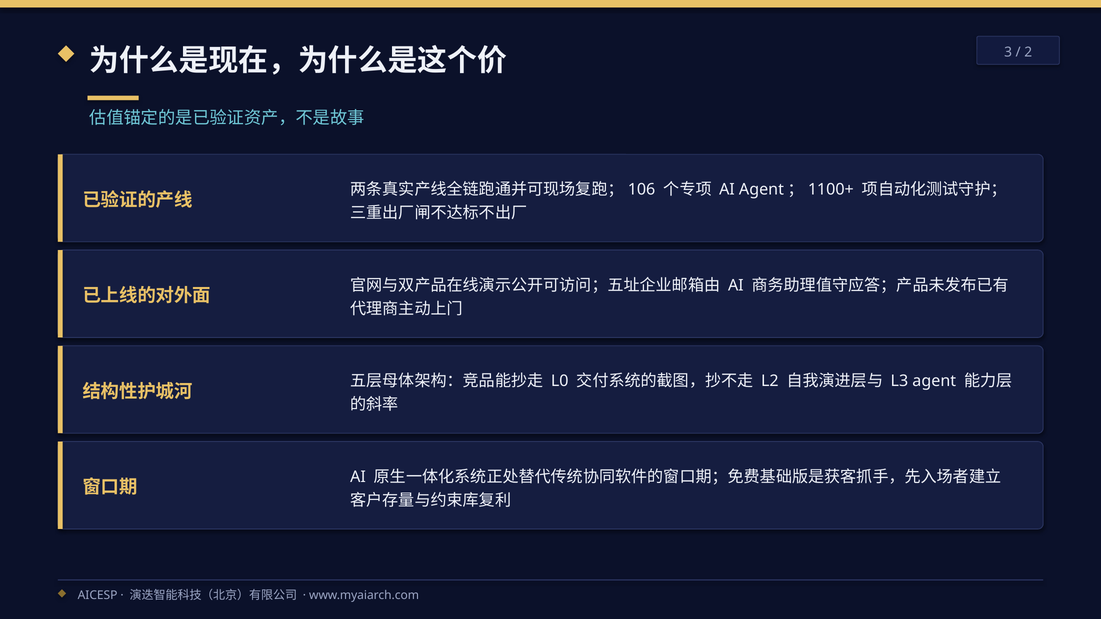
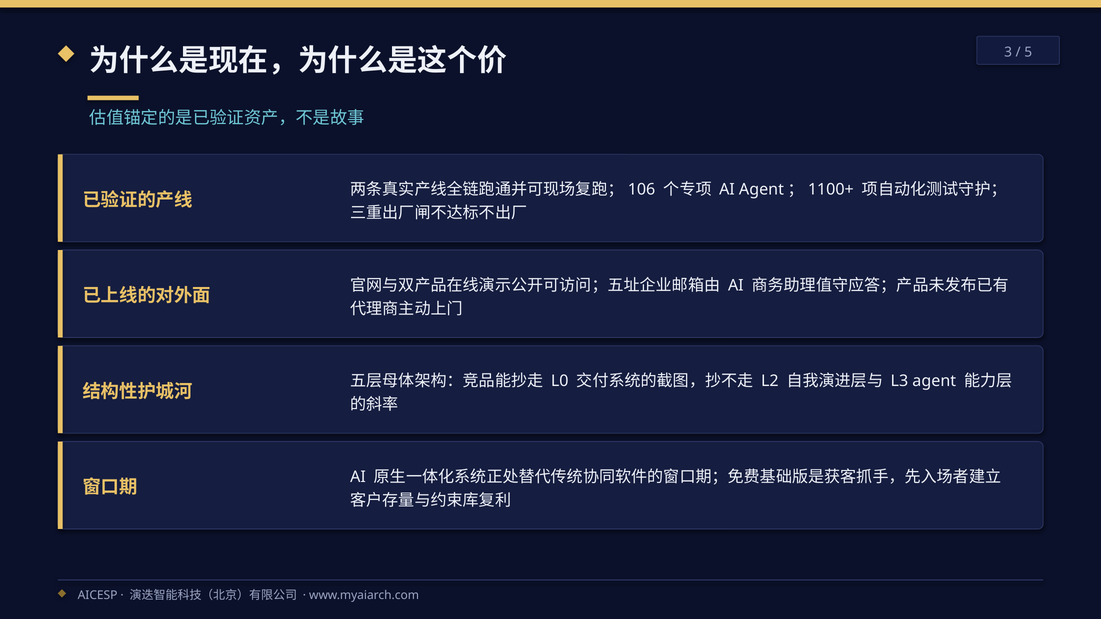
2: 2 -> 5 (1028, 52)
